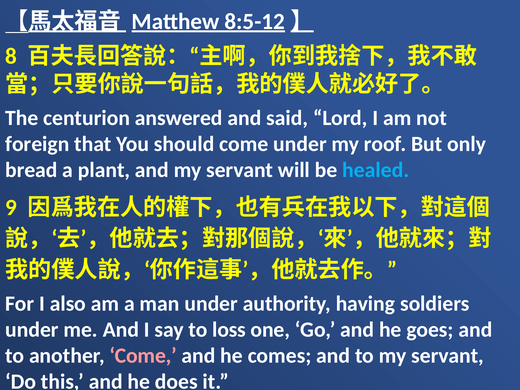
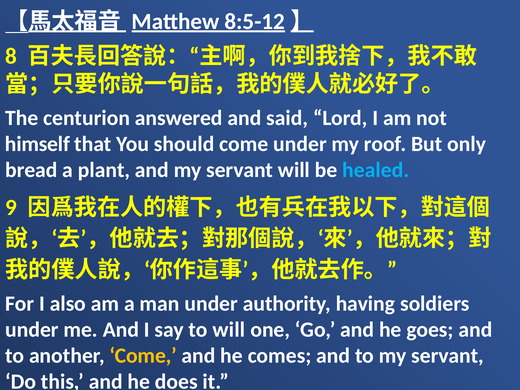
foreign: foreign -> himself (37, 144)
to loss: loss -> will (229, 330)
Come colour: pink -> yellow (143, 356)
